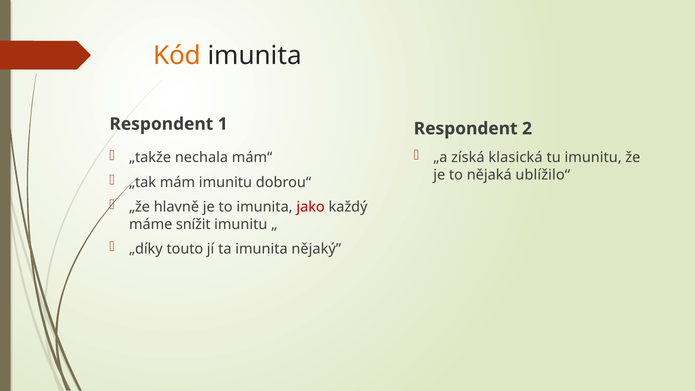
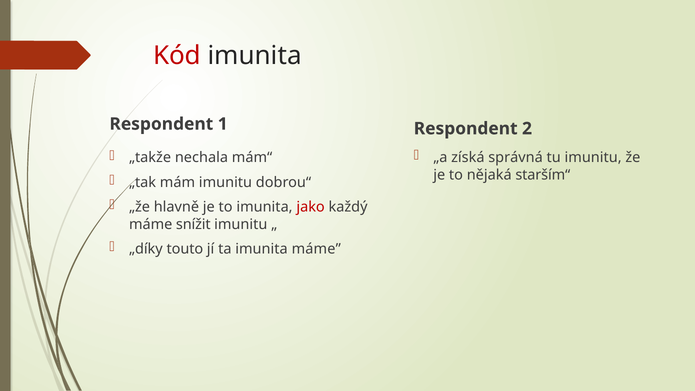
Kód colour: orange -> red (177, 56)
klasická: klasická -> správná (516, 157)
ublížilo“: ublížilo“ -> starším“ (543, 175)
imunita nějaký: nějaký -> máme (316, 249)
